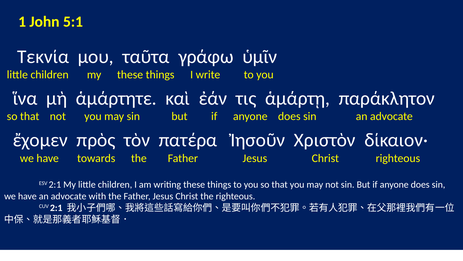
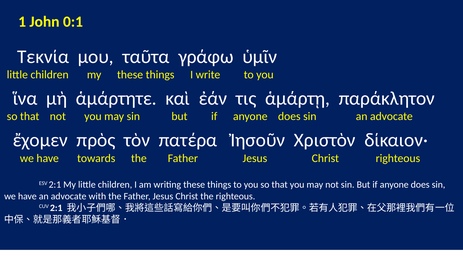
5:1: 5:1 -> 0:1 (73, 22)
